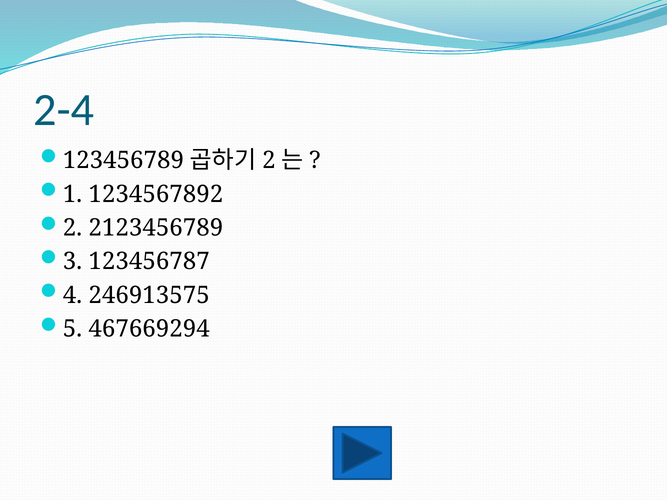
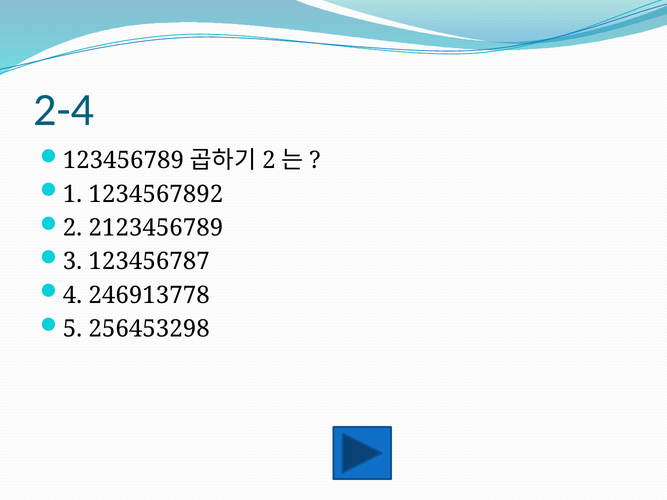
246913575: 246913575 -> 246913778 (149, 295)
467669294: 467669294 -> 256453298 (149, 329)
